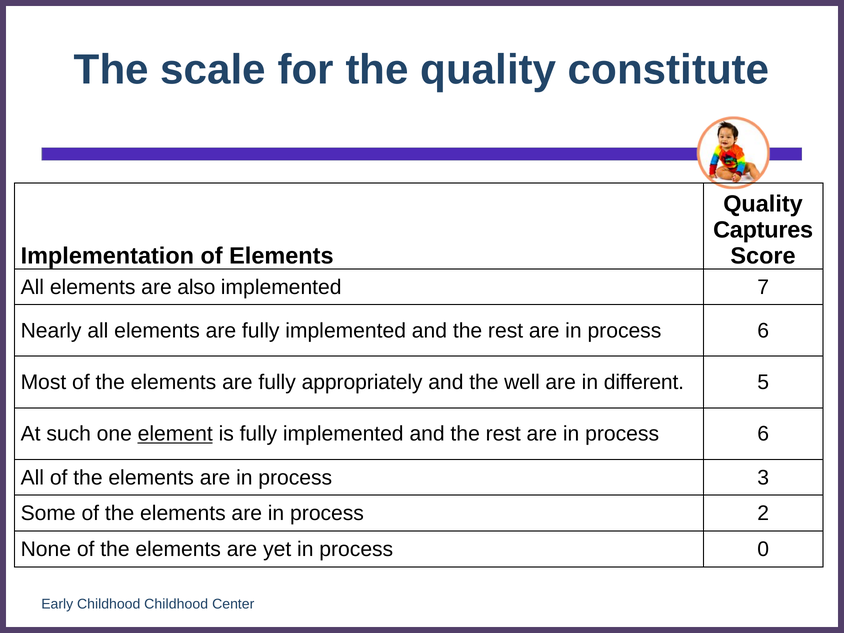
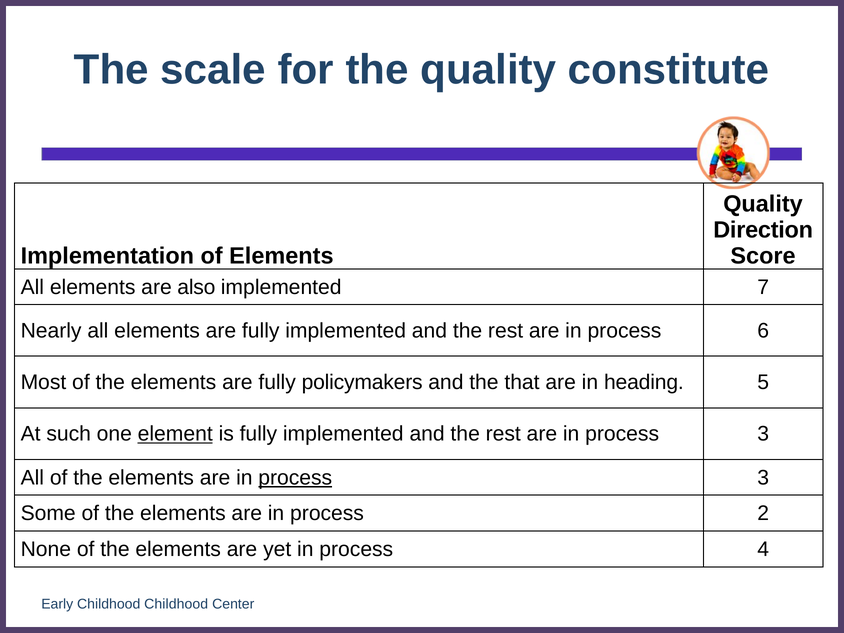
Captures: Captures -> Direction (763, 230)
appropriately: appropriately -> policymakers (362, 382)
well: well -> that (522, 382)
different: different -> heading (644, 382)
6: 6 -> 3 (763, 434)
process underline: none -> present (295, 478)
0: 0 -> 4 (763, 549)
